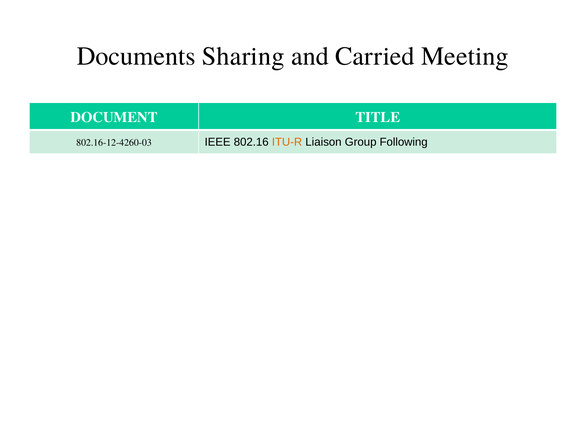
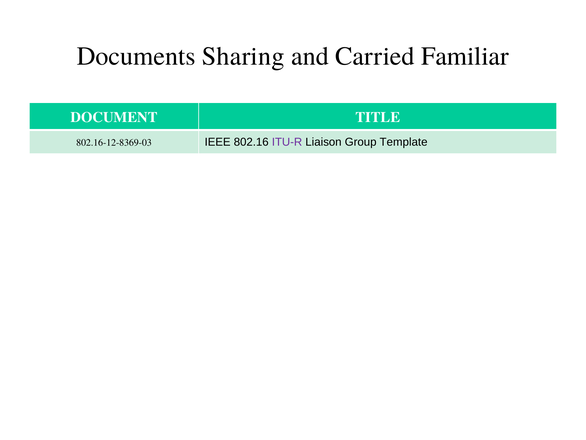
Meeting: Meeting -> Familiar (465, 56)
802.16-12-4260-03: 802.16-12-4260-03 -> 802.16-12-8369-03 (114, 142)
ITU-R colour: orange -> purple (287, 142)
Following: Following -> Template (404, 142)
